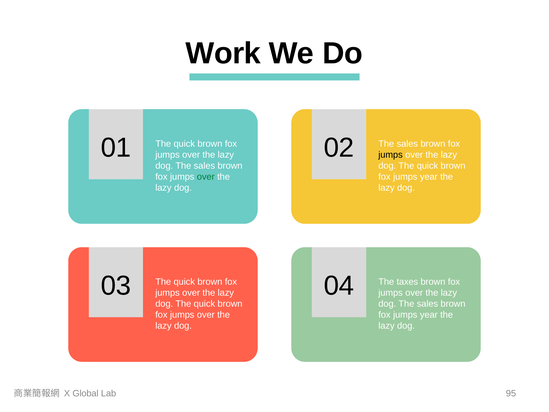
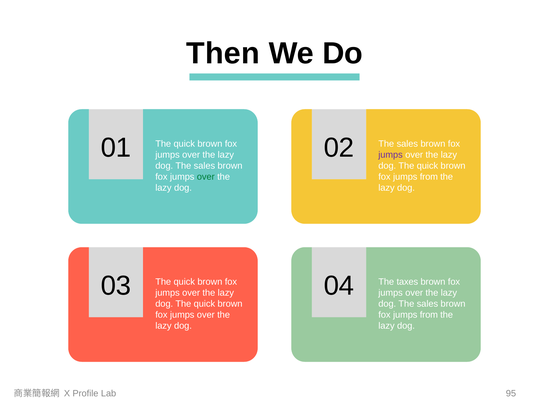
Work: Work -> Then (223, 53)
jumps colour: black -> purple (391, 155)
year: year -> from (429, 177)
year: year -> from (429, 315)
Global: Global -> Profile (85, 393)
